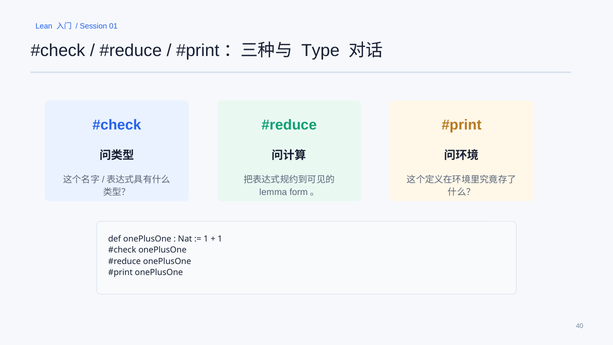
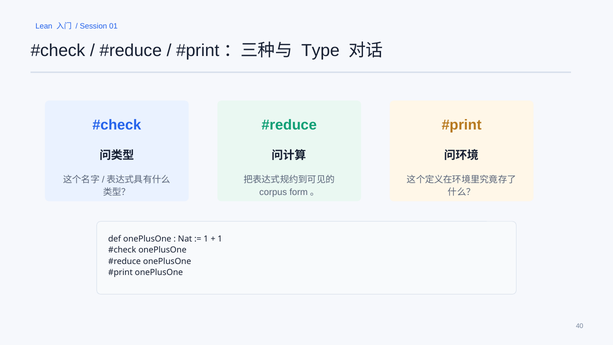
lemma: lemma -> corpus (273, 192)
